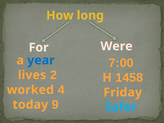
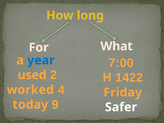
Were: Were -> What (117, 46)
1458: 1458 -> 1422 (129, 78)
lives: lives -> used (32, 75)
Safer colour: light blue -> white (121, 107)
